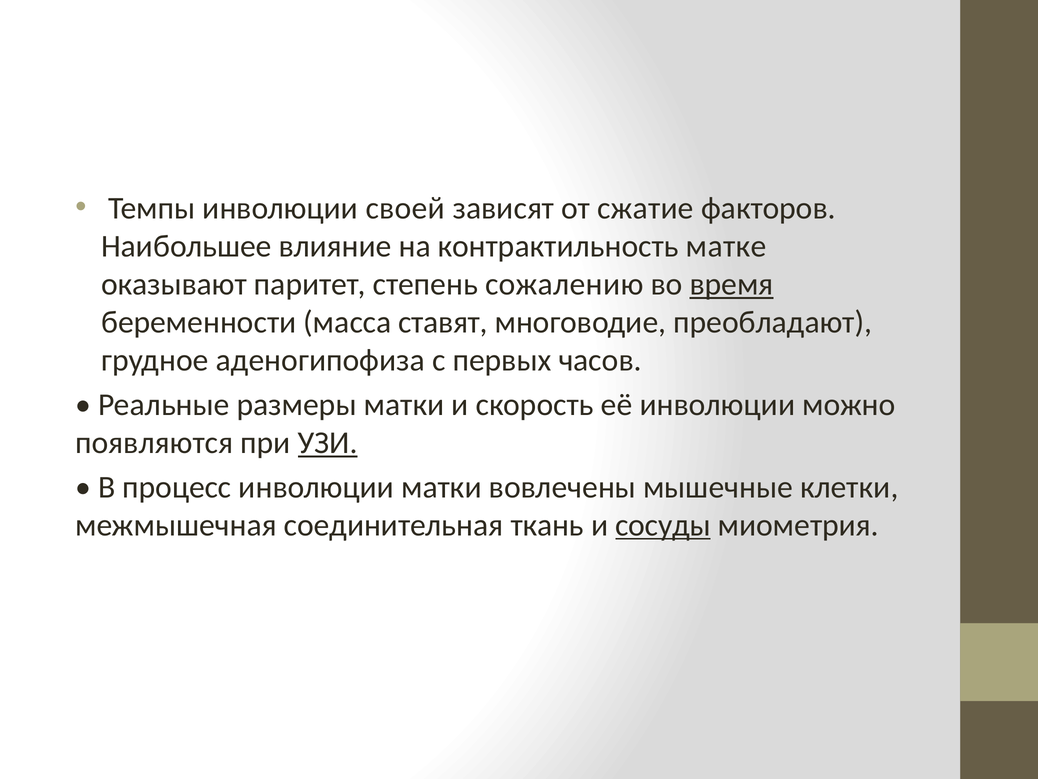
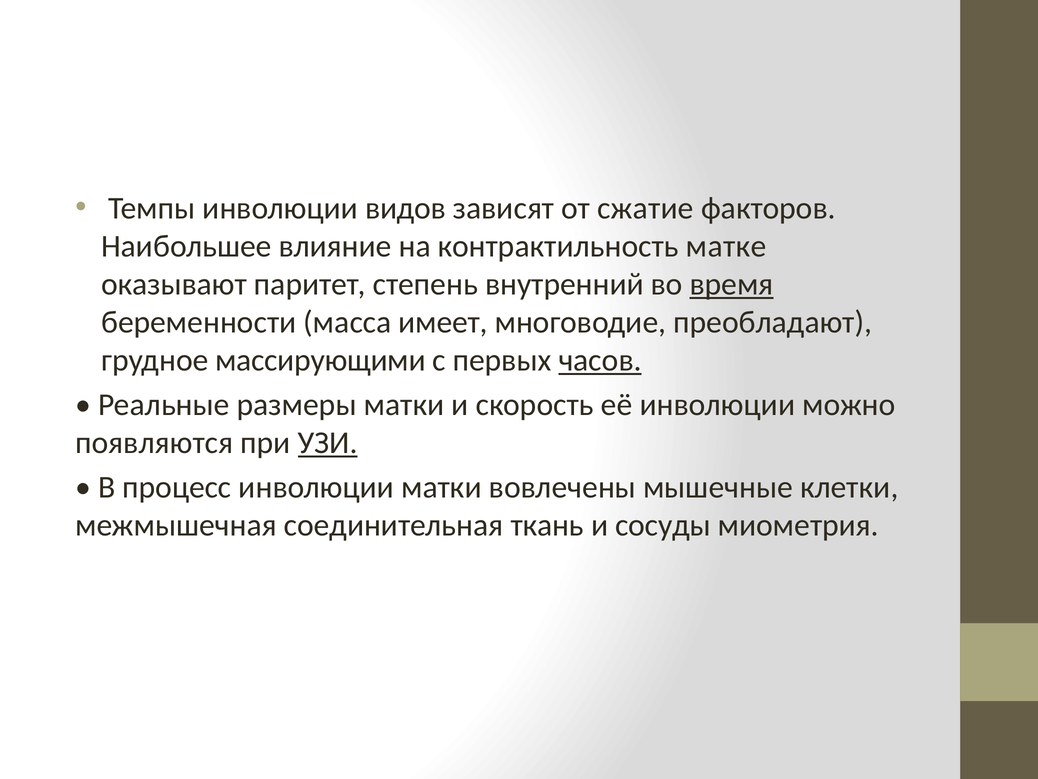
своей: своей -> видов (406, 208)
сожалению: сожалению -> внутренний (564, 284)
ставят: ставят -> имеет (443, 322)
аденогипофиза: аденогипофиза -> массирующими (320, 360)
часов underline: none -> present (600, 360)
сосуды underline: present -> none (663, 525)
